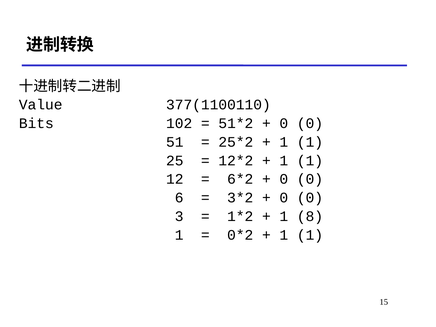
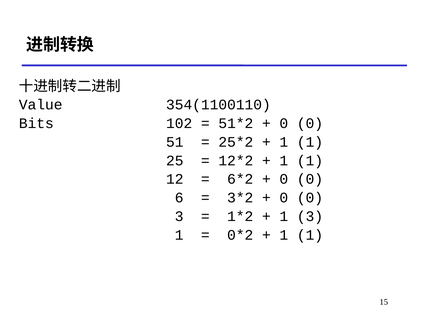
377(1100110: 377(1100110 -> 354(1100110 (218, 105)
1 8: 8 -> 3 (310, 216)
